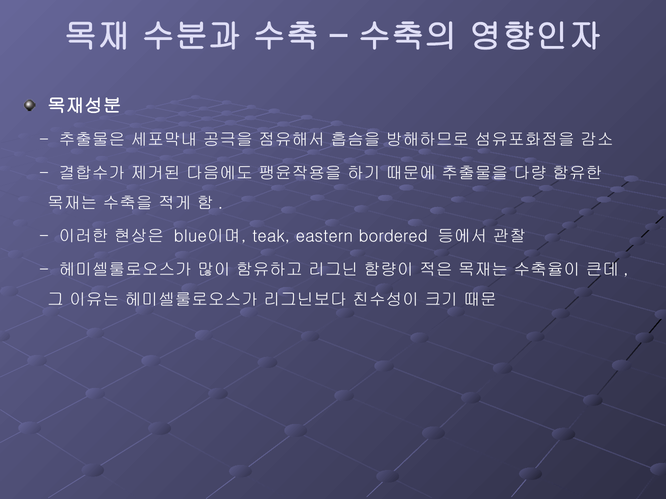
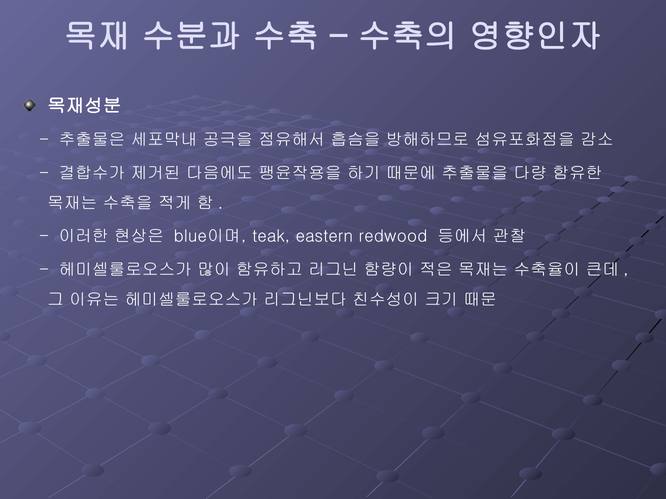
bordered: bordered -> redwood (393, 237)
